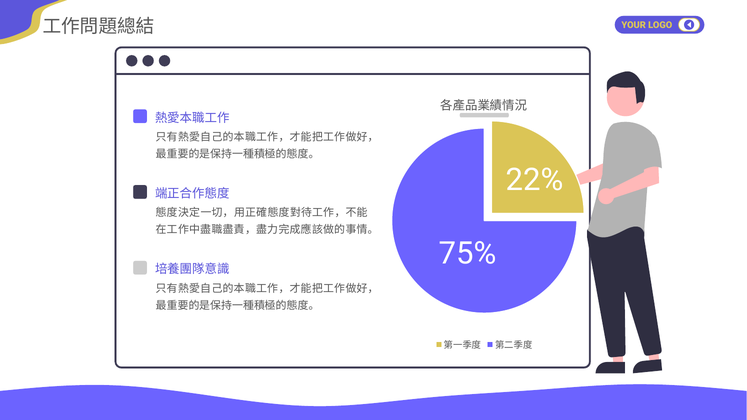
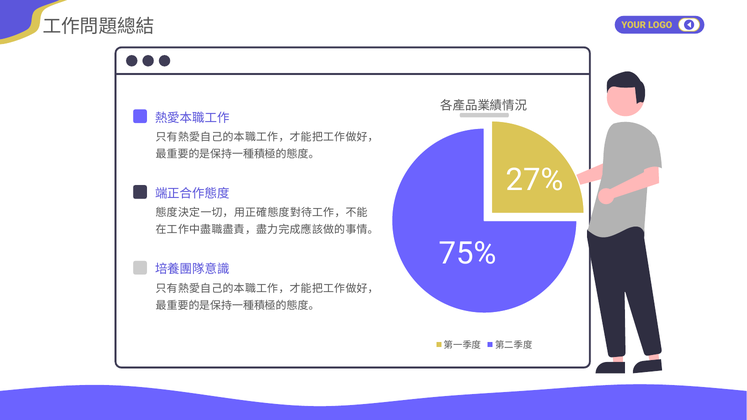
22%: 22% -> 27% (535, 180)
